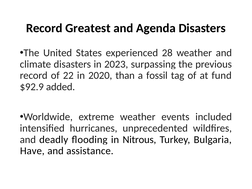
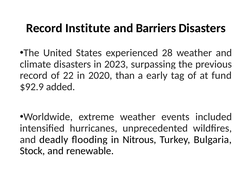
Greatest: Greatest -> Institute (88, 28)
Agenda: Agenda -> Barriers (156, 28)
fossil: fossil -> early (157, 75)
Have: Have -> Stock (32, 151)
assistance: assistance -> renewable (90, 151)
